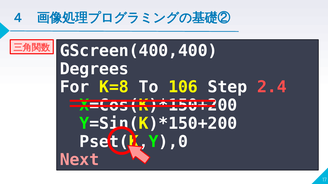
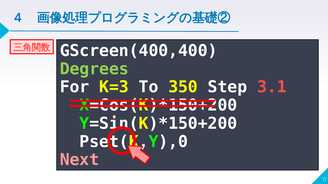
Degrees colour: white -> light green (94, 69)
K=8: K=8 -> K=3 (114, 87)
106: 106 -> 350 (183, 87)
2.4: 2.4 -> 3.1 (272, 87)
